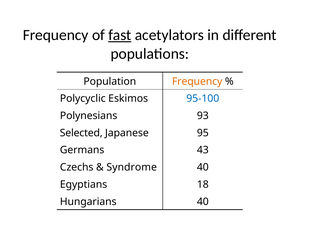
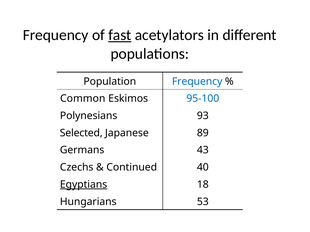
Frequency colour: orange -> blue (197, 82)
Polycyclic: Polycyclic -> Common (83, 99)
95: 95 -> 89 (203, 133)
Syndrome: Syndrome -> Continued (132, 168)
Egyptians underline: none -> present (84, 185)
Hungarians 40: 40 -> 53 (203, 202)
